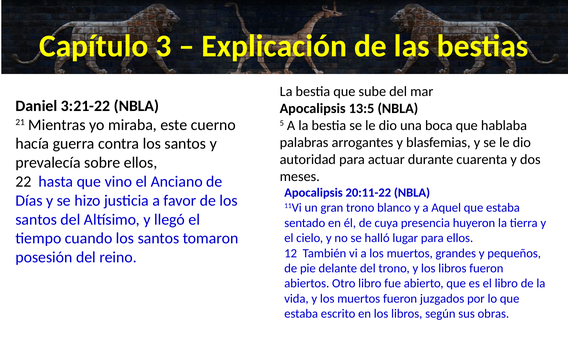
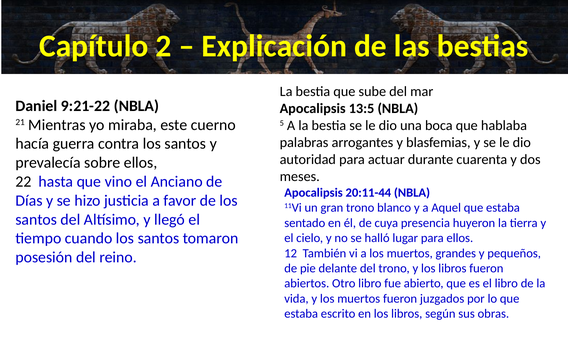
3: 3 -> 2 (164, 46)
3:21-22: 3:21-22 -> 9:21-22 (86, 106)
20:11-22: 20:11-22 -> 20:11-44 (368, 193)
